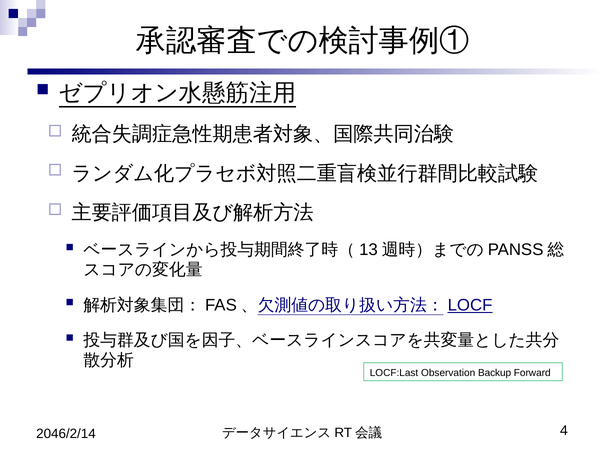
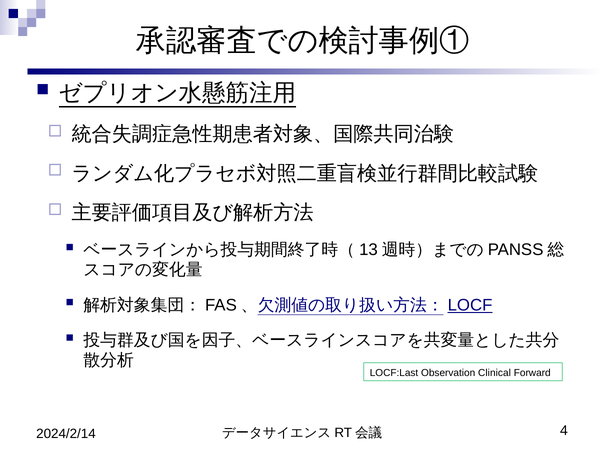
Backup: Backup -> Clinical (495, 373)
2046/2/14: 2046/2/14 -> 2024/2/14 (66, 434)
